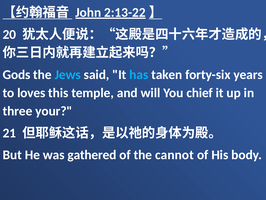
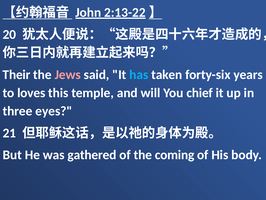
Gods: Gods -> Their (16, 74)
Jews colour: light blue -> pink (68, 74)
your: your -> eyes (54, 111)
cannot: cannot -> coming (175, 155)
